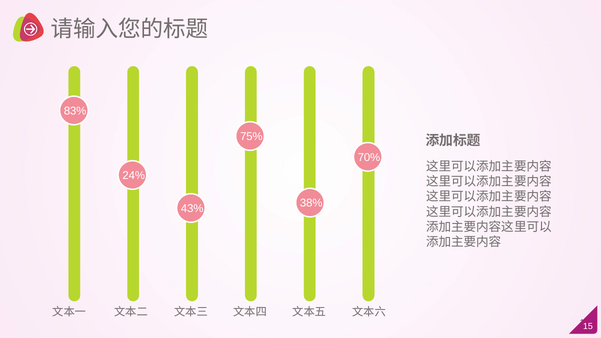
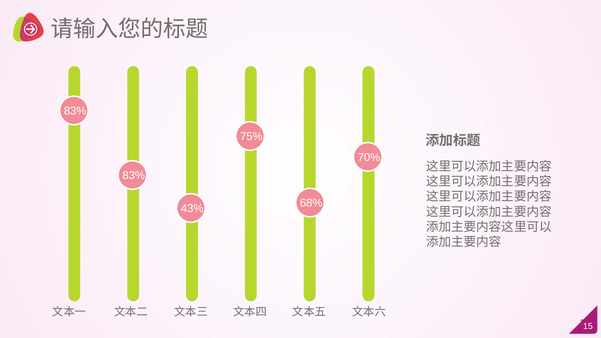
24%: 24% -> 83% (134, 176)
38%: 38% -> 68% (311, 203)
